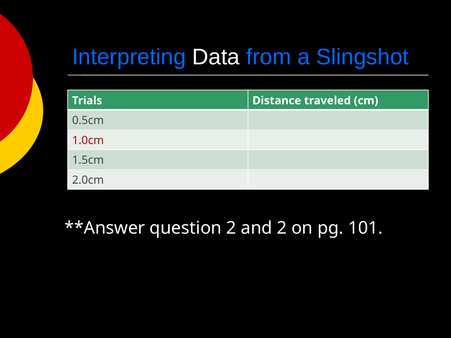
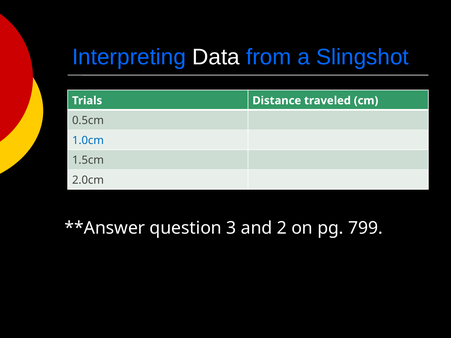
1.0cm colour: red -> blue (88, 140)
question 2: 2 -> 3 (231, 228)
101: 101 -> 799 (366, 228)
